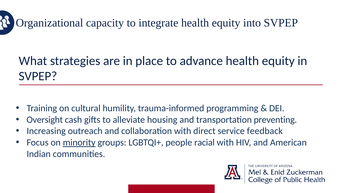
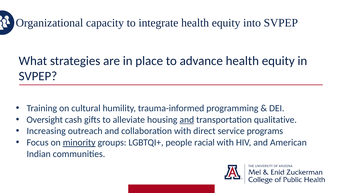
and underline: none -> present (187, 119)
preventing: preventing -> qualitative (275, 119)
feedback: feedback -> programs (265, 131)
